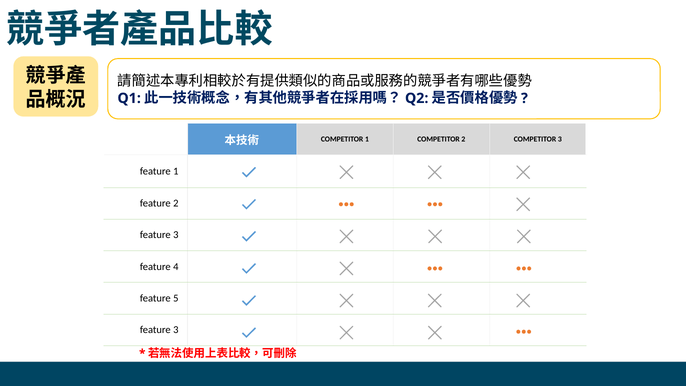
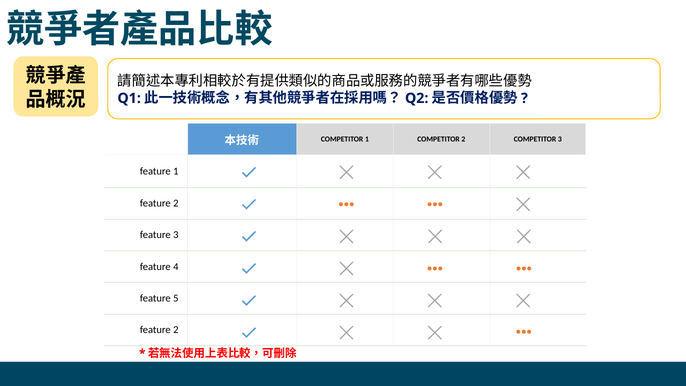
3: 3 -> 2 (176, 330)
